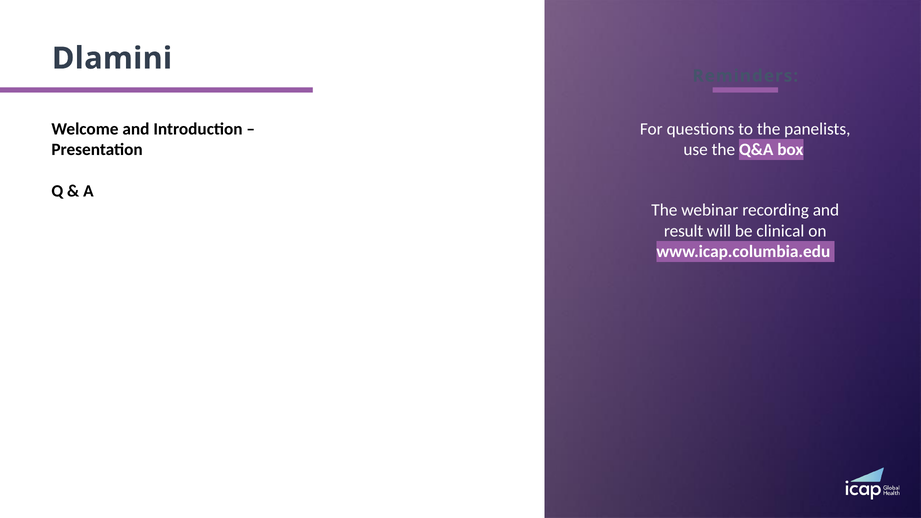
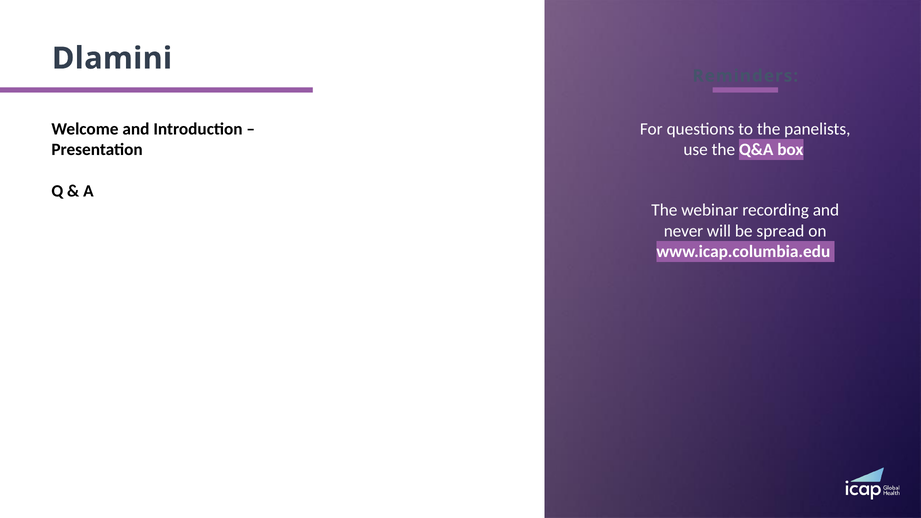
result: result -> never (684, 231)
clinical: clinical -> spread (780, 231)
